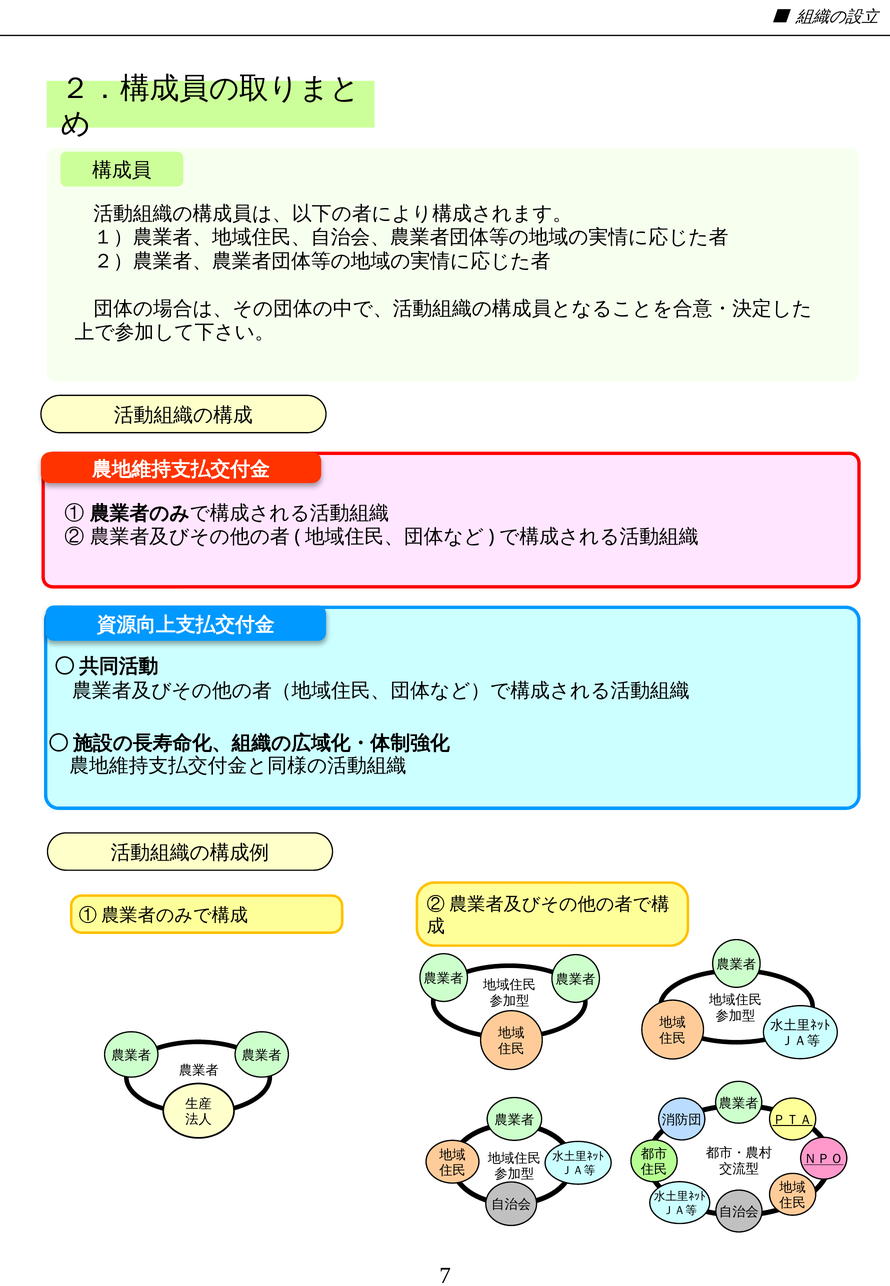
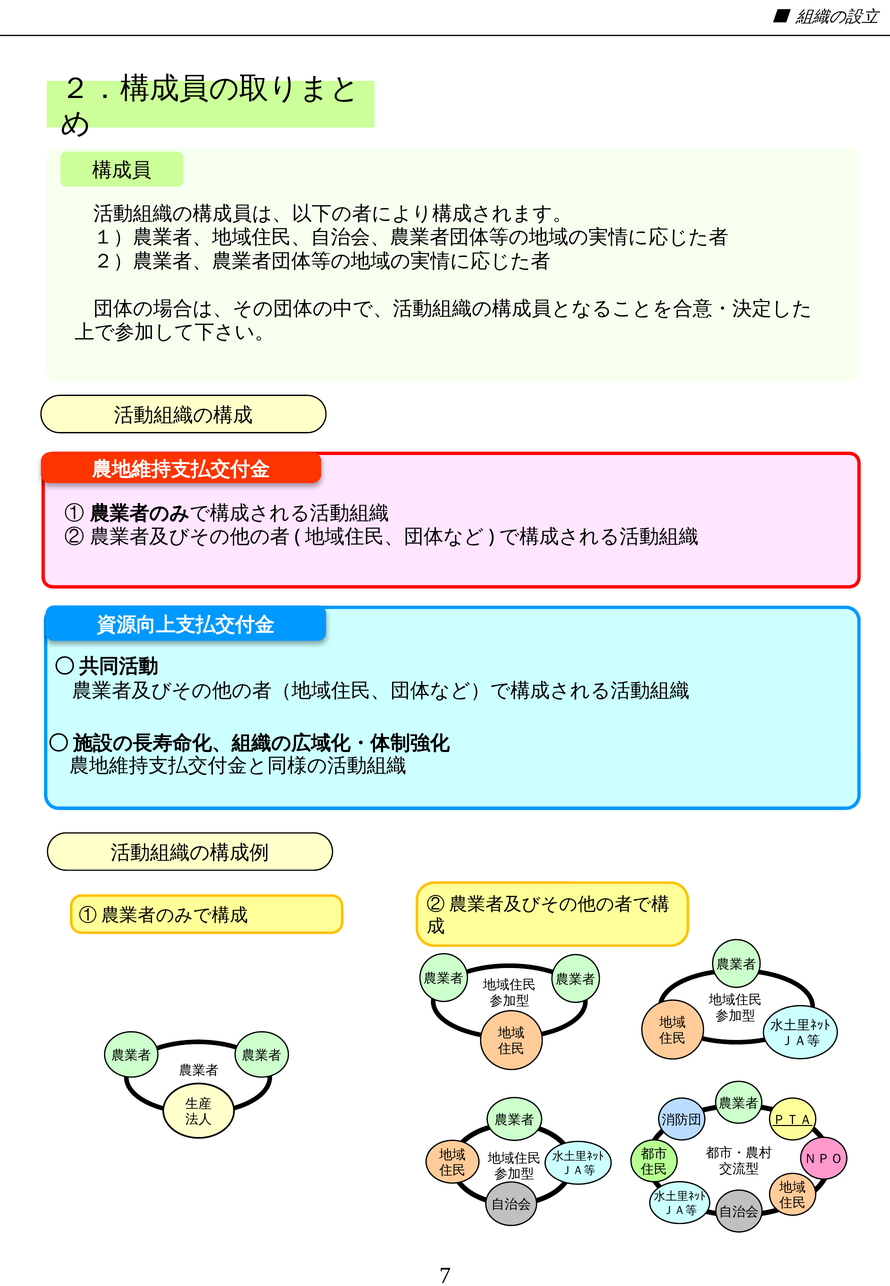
ＮＰＯ underline: present -> none (824, 1159)
